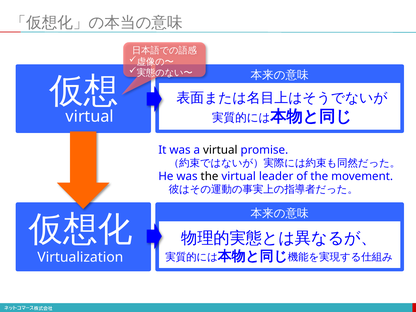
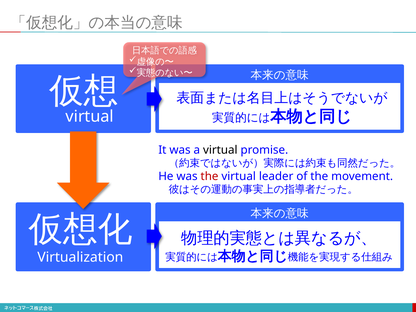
the colour: black -> red (210, 176)
